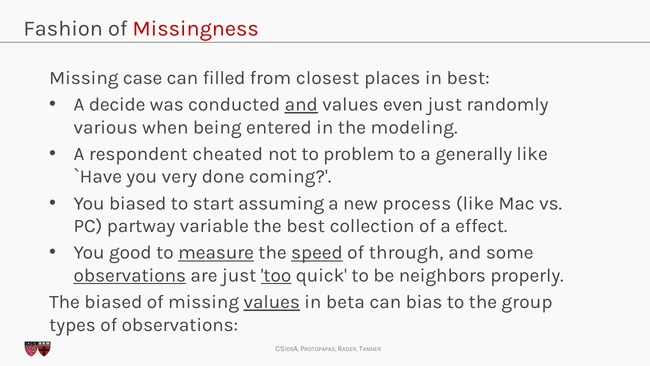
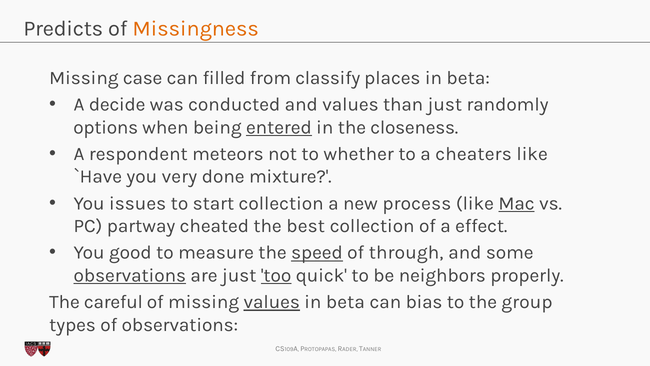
Fashion: Fashion -> Predicts (63, 28)
Missingness colour: red -> orange (196, 28)
closest: closest -> classify (328, 78)
places in best: best -> beta (468, 78)
and underline: present -> none (301, 104)
even: even -> than (403, 104)
various: various -> options (106, 127)
entered underline: none -> present (279, 127)
modeling: modeling -> closeness (414, 127)
cheated: cheated -> meteors (228, 154)
problem: problem -> whether (359, 154)
generally: generally -> cheaters (474, 154)
coming: coming -> mixture (290, 177)
You biased: biased -> issues (138, 203)
start assuming: assuming -> collection (281, 203)
Mac underline: none -> present (517, 203)
variable: variable -> cheated (214, 226)
measure underline: present -> none (216, 252)
The biased: biased -> careful (113, 302)
